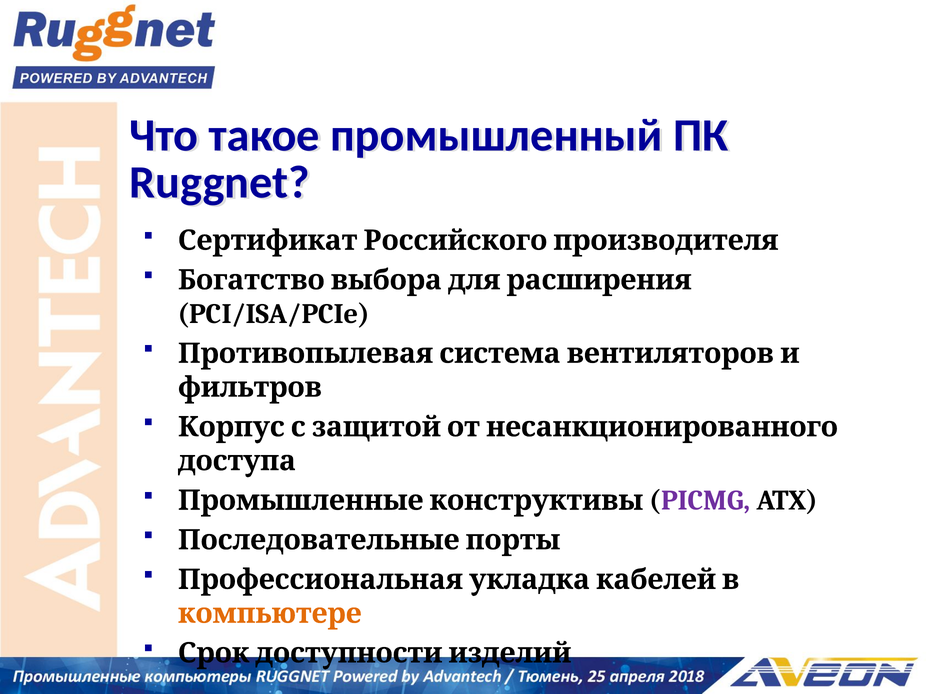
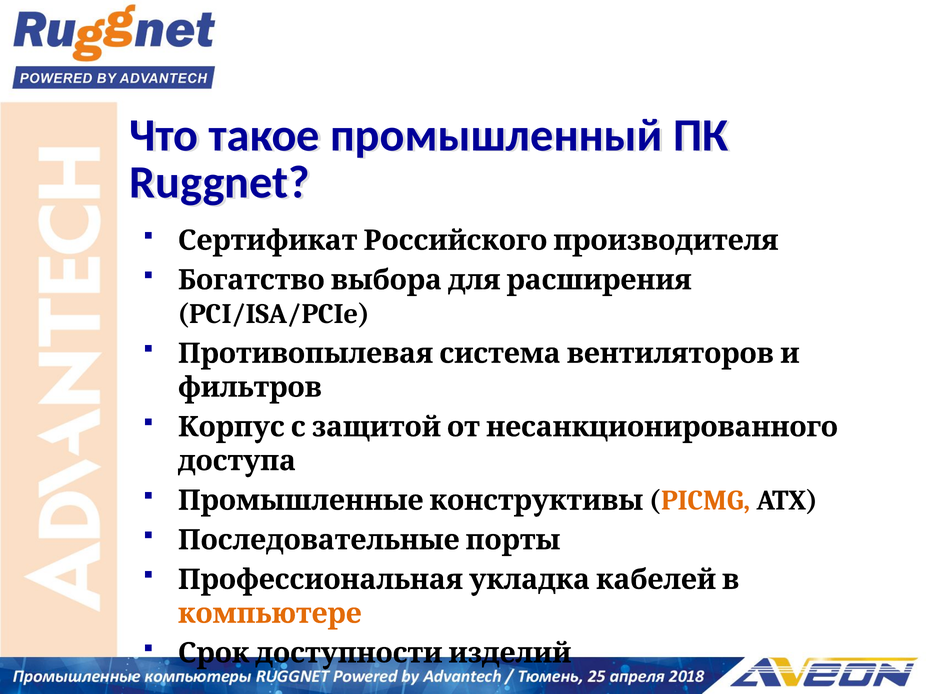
PICMG colour: purple -> orange (706, 501)
